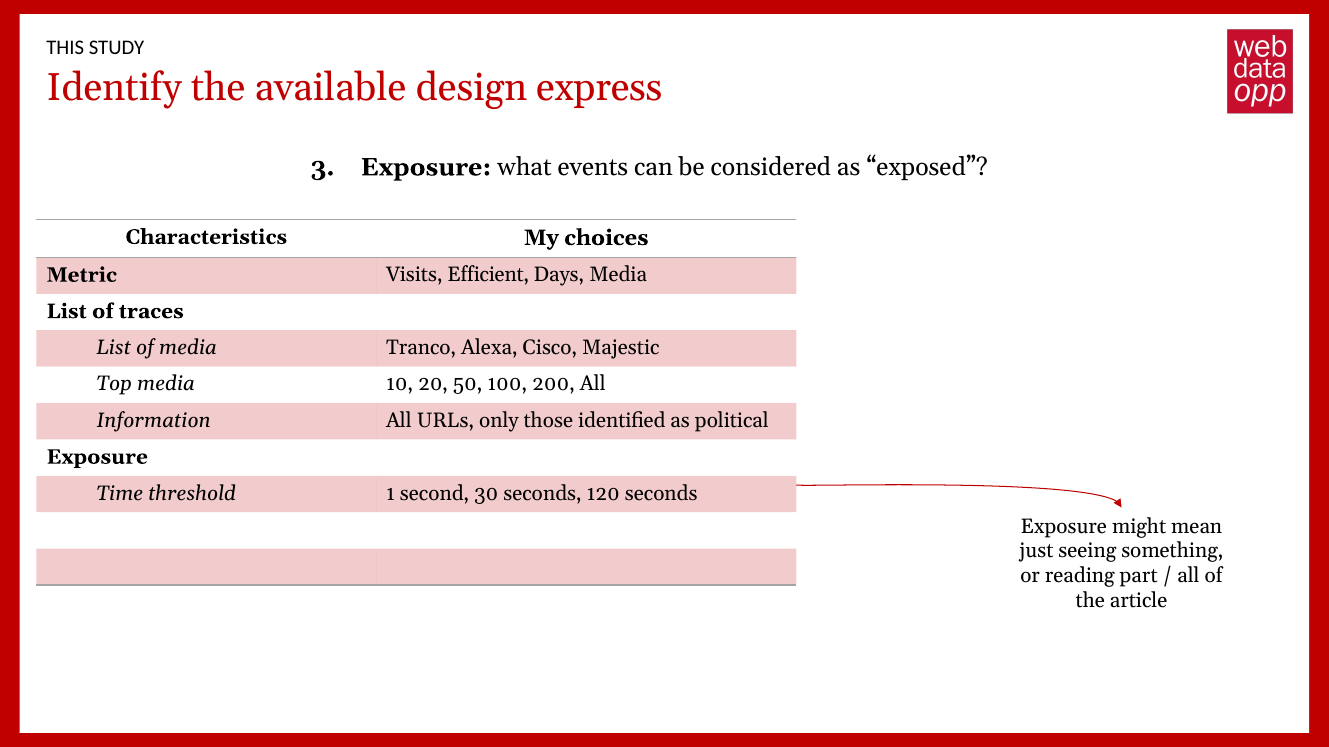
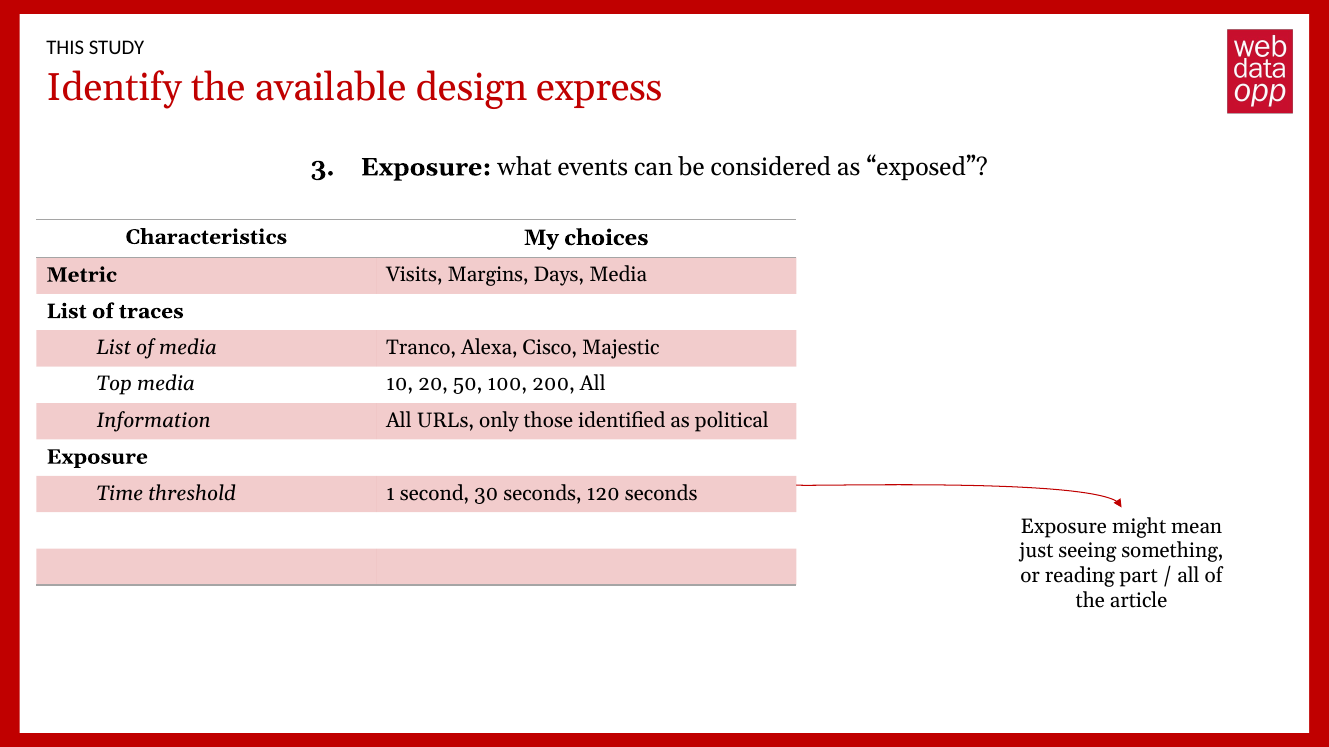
Efficient: Efficient -> Margins (488, 275)
